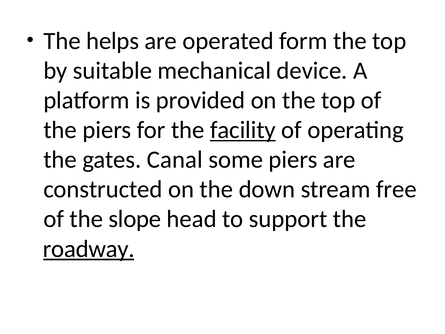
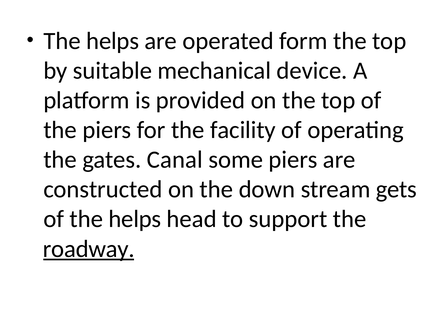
facility underline: present -> none (243, 130)
free: free -> gets (396, 189)
the slope: slope -> helps (135, 219)
